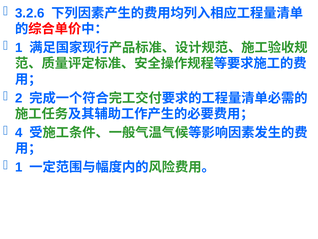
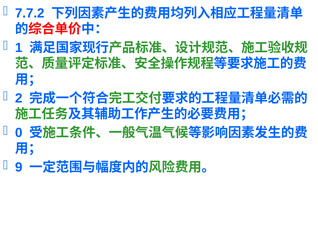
3.2.6: 3.2.6 -> 7.7.2 (30, 13)
4: 4 -> 0 (19, 132)
1: 1 -> 9 (19, 167)
